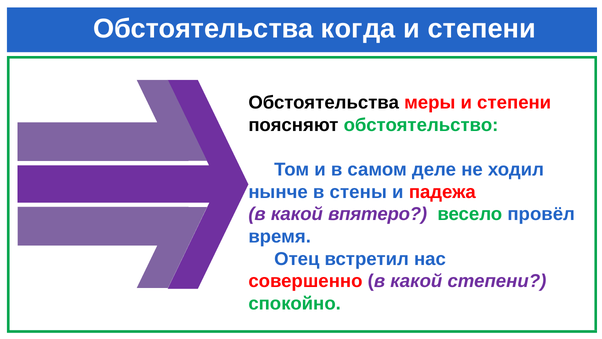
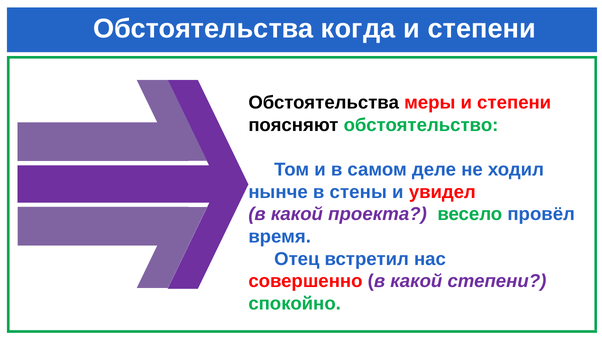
падежа: падежа -> увидел (442, 192)
впятеро: впятеро -> проекта (378, 214)
